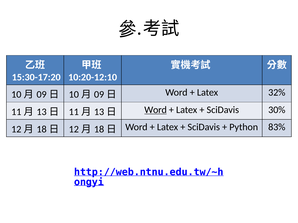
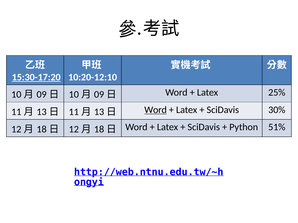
15:30-17:20 underline: none -> present (36, 77)
32%: 32% -> 25% (277, 93)
83%: 83% -> 51% (277, 127)
